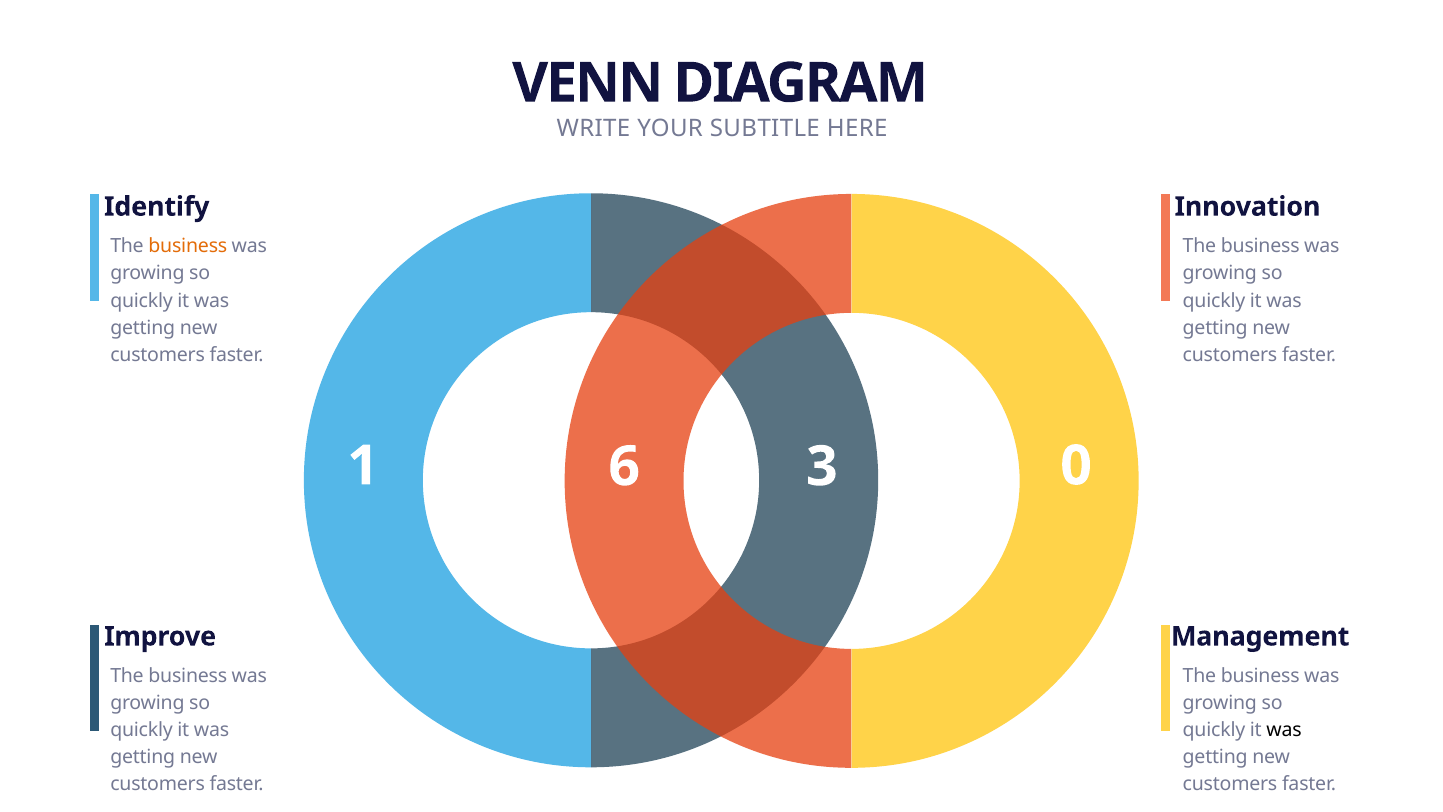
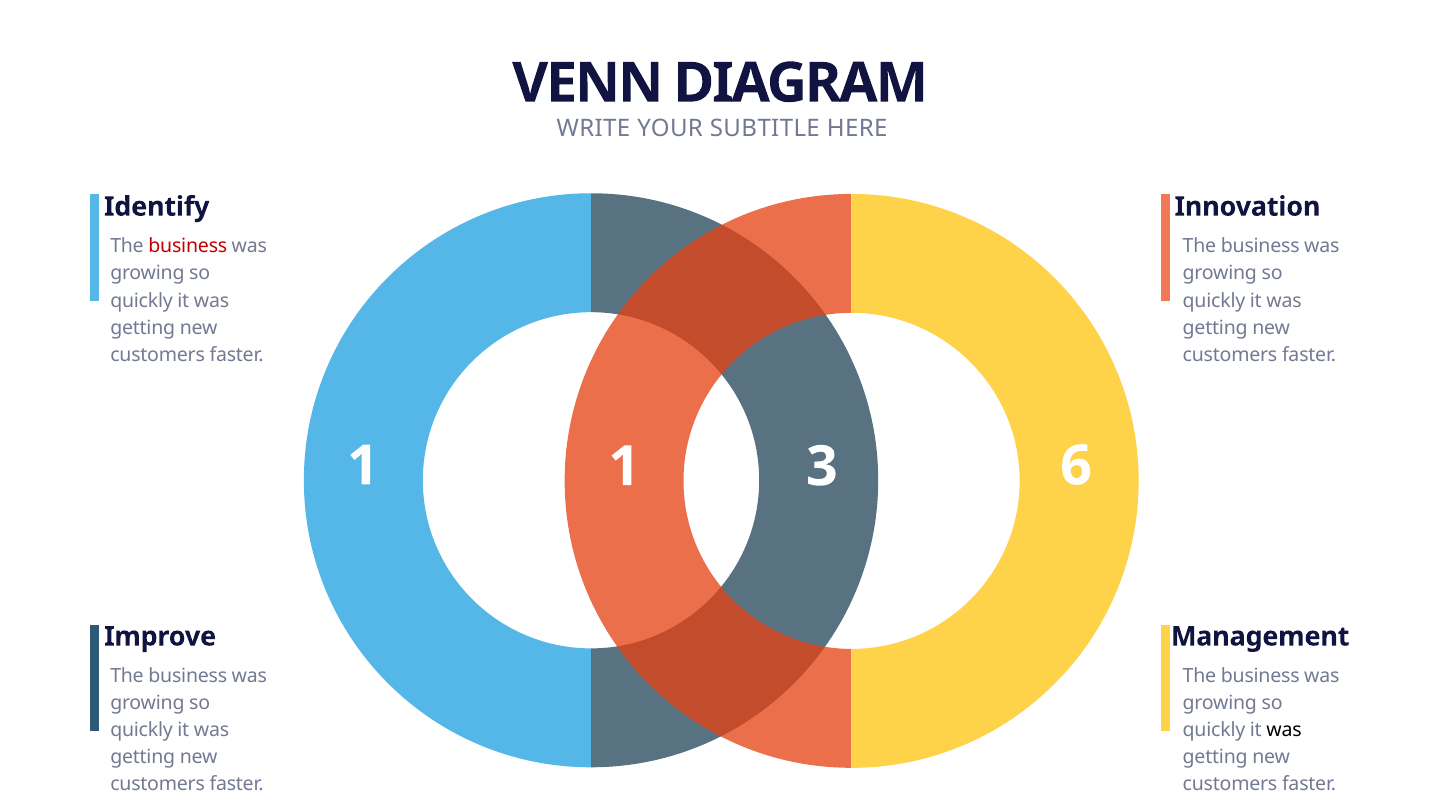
business colour: orange -> red (188, 246)
1 6: 6 -> 1 (624, 467)
0: 0 -> 6 (1076, 466)
